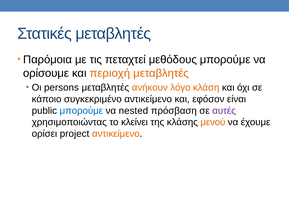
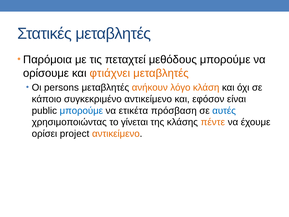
περιοχή: περιοχή -> φτιάχνει (110, 73)
nested: nested -> ετικέτα (133, 111)
αυτές colour: purple -> blue (224, 111)
κλείνει: κλείνει -> γίνεται (134, 122)
μενού: μενού -> πέντε (213, 122)
